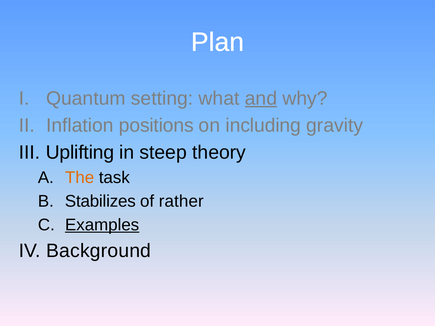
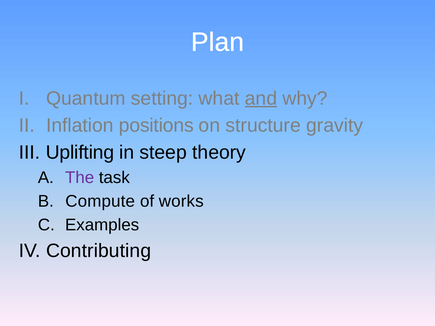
including: including -> structure (263, 126)
The colour: orange -> purple (80, 178)
Stabilizes: Stabilizes -> Compute (100, 201)
rather: rather -> works (181, 201)
Examples underline: present -> none (102, 225)
Background: Background -> Contributing (99, 251)
